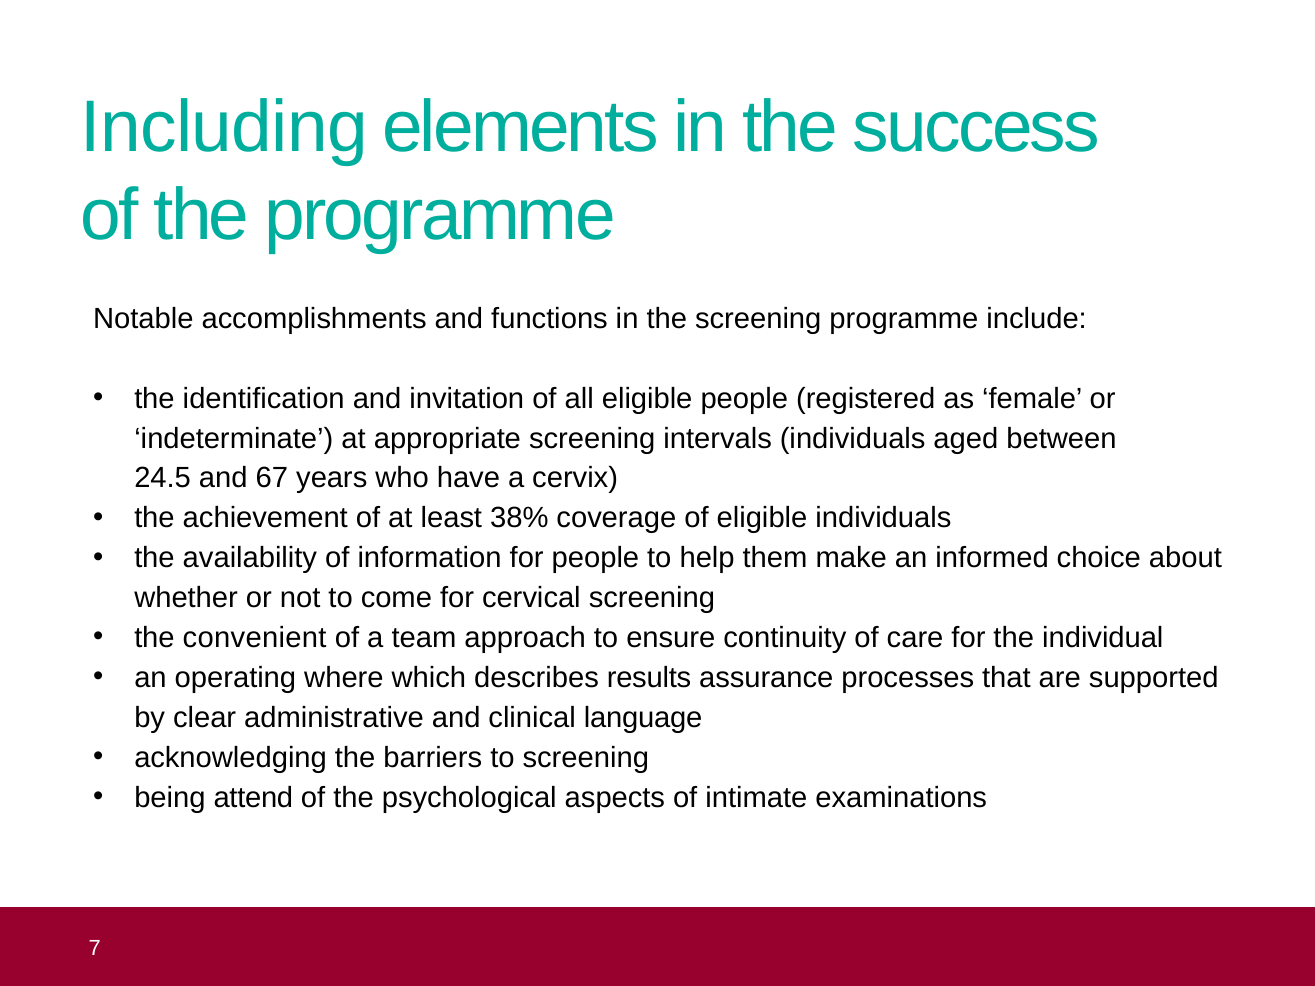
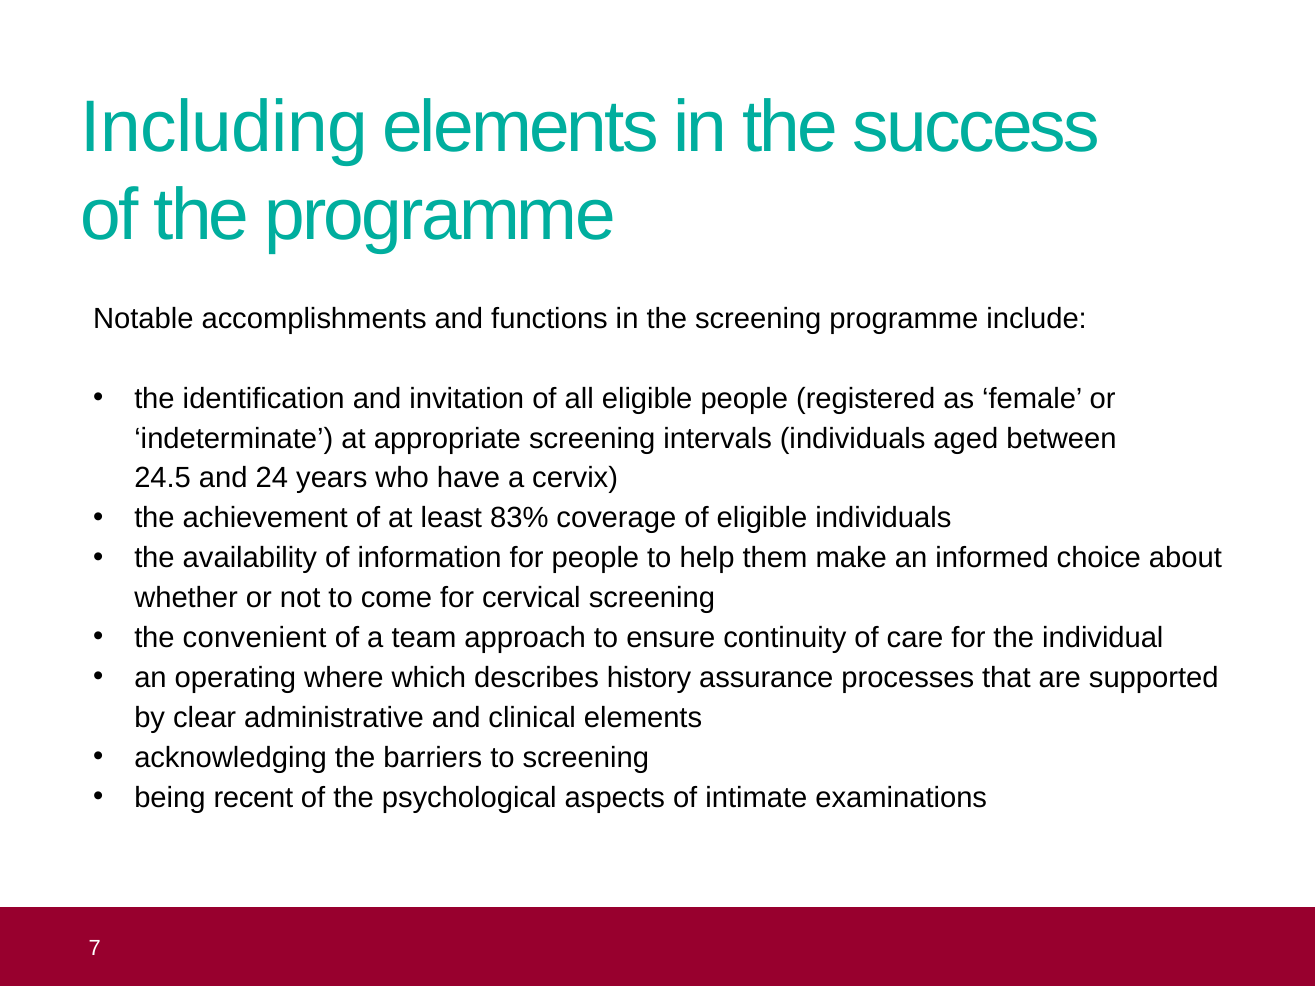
67: 67 -> 24 (272, 478)
38%: 38% -> 83% (519, 518)
results: results -> history (649, 678)
clinical language: language -> elements (643, 718)
attend: attend -> recent (253, 798)
